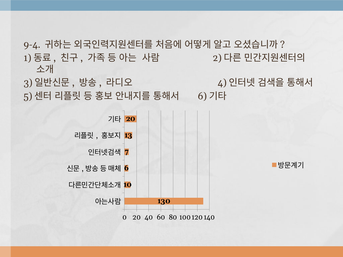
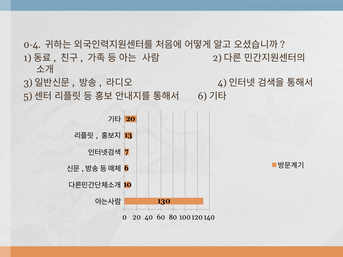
9-4: 9-4 -> 0-4 (32, 45)
